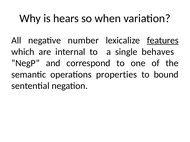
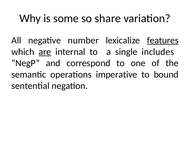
hears: hears -> some (66, 18)
when: when -> share (108, 18)
are underline: none -> present (45, 52)
behaves: behaves -> includes (158, 52)
properties: properties -> imperative (117, 75)
